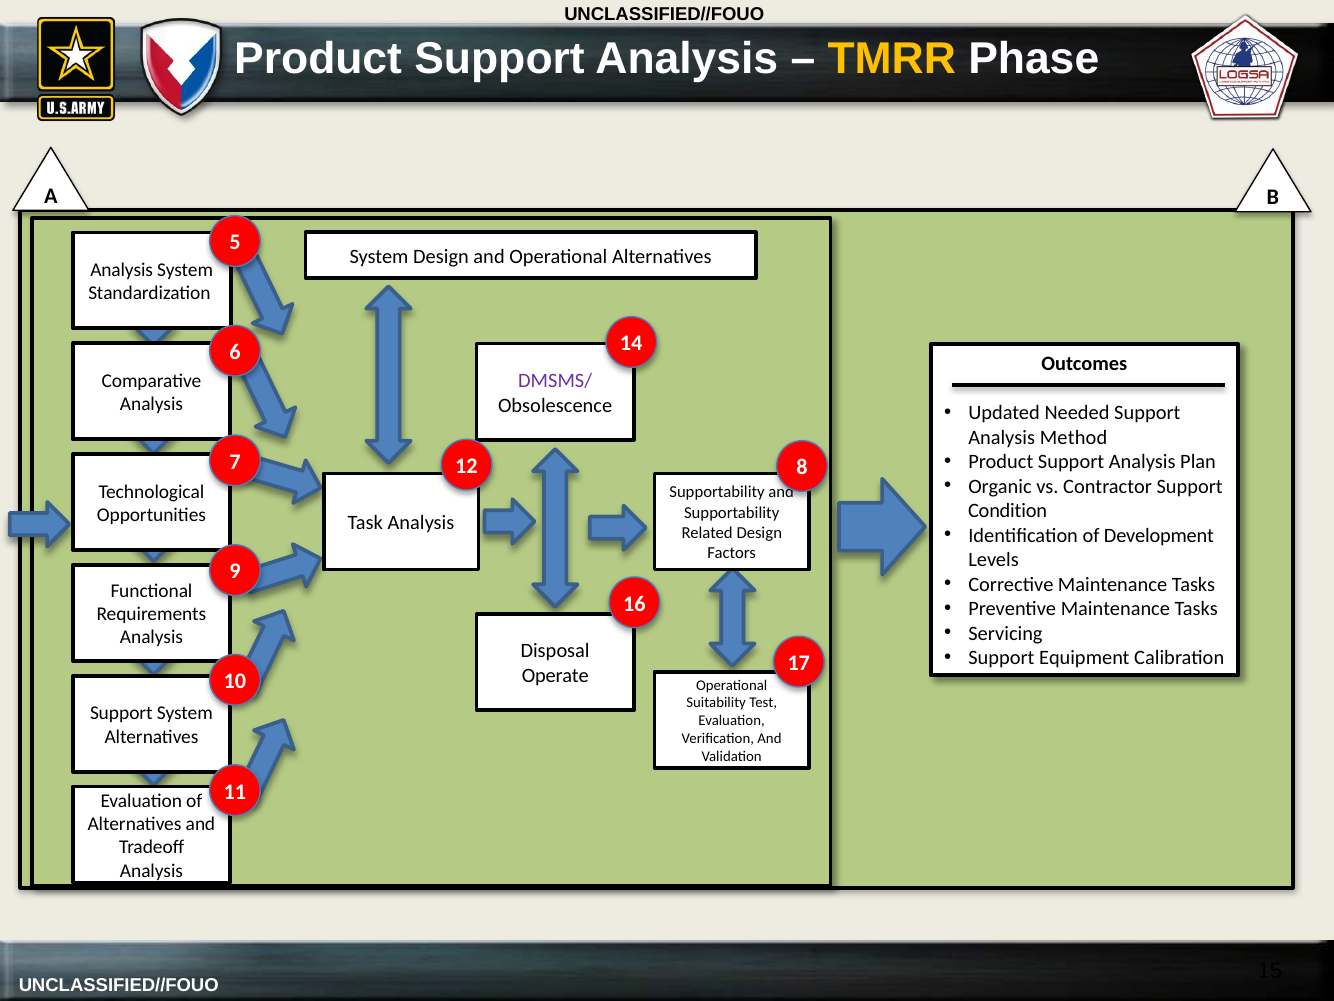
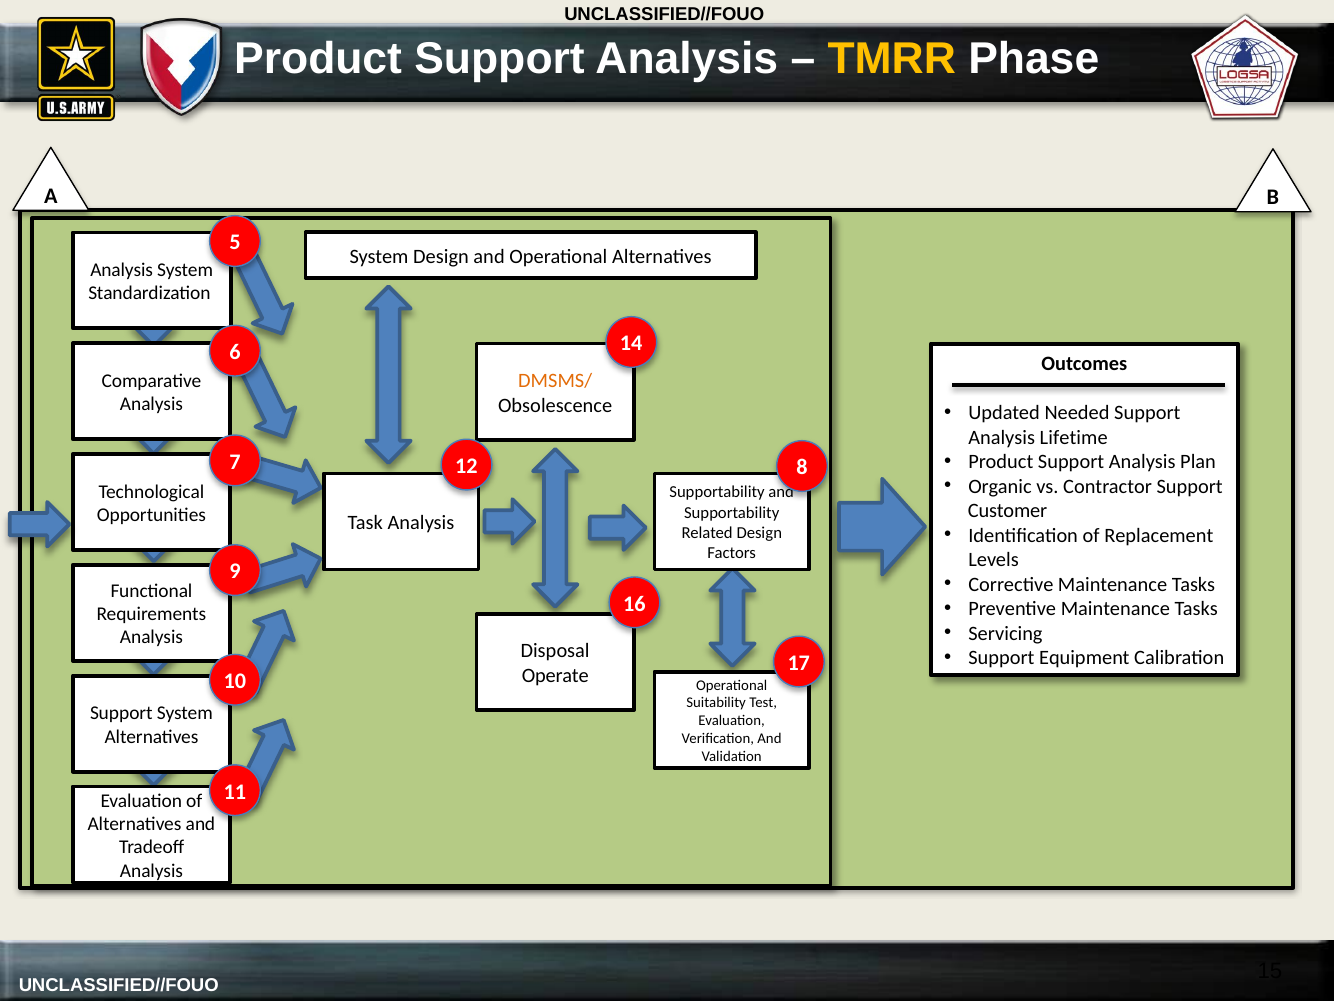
DMSMS/ colour: purple -> orange (555, 381)
Method: Method -> Lifetime (1074, 437)
Condition: Condition -> Customer (1008, 511)
Development: Development -> Replacement (1159, 535)
